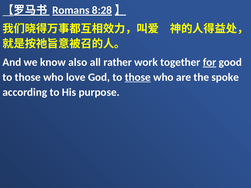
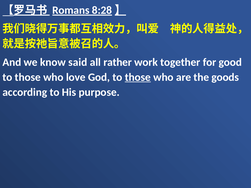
also: also -> said (78, 62)
for underline: present -> none (209, 62)
spoke: spoke -> goods (225, 77)
